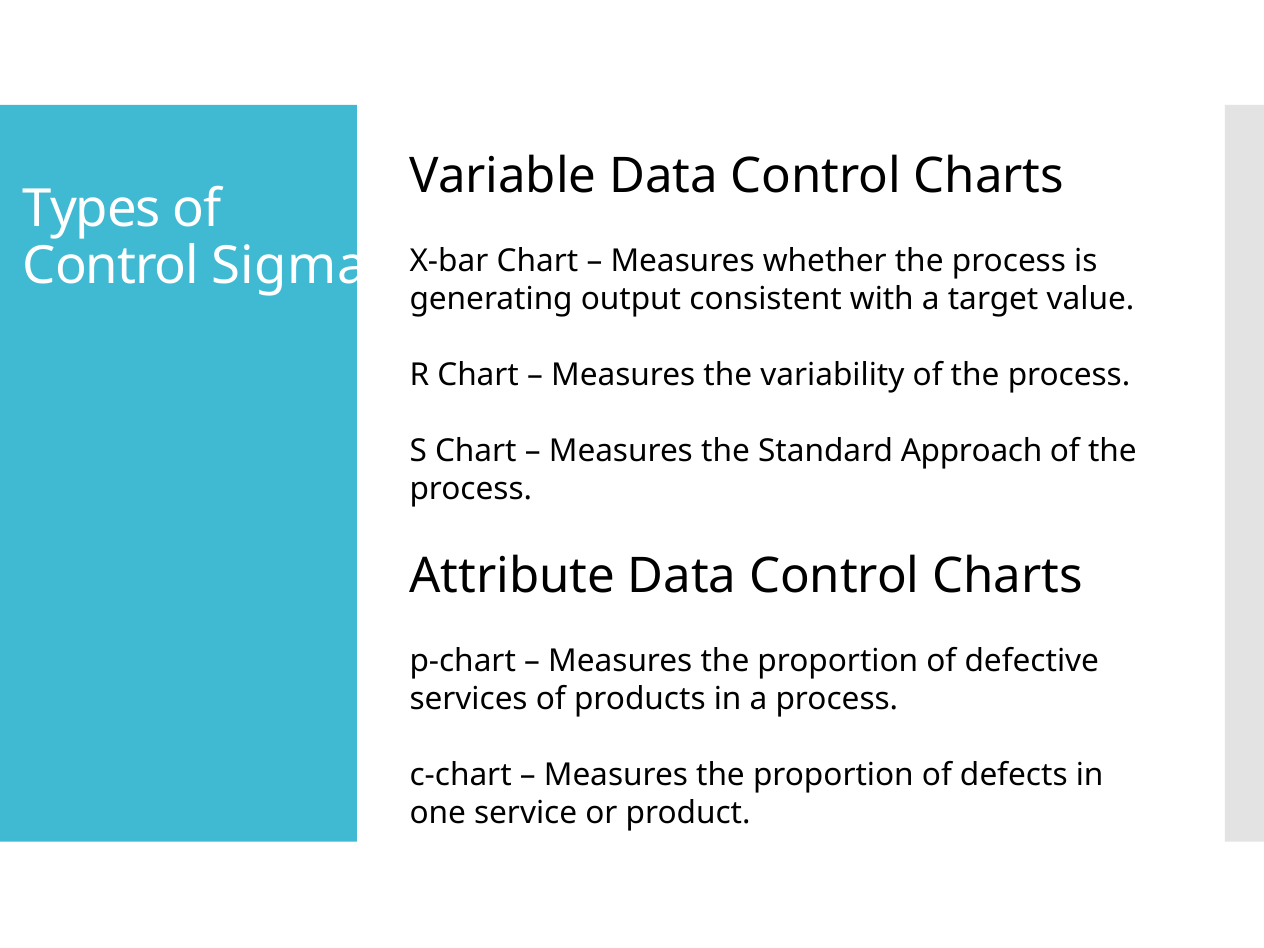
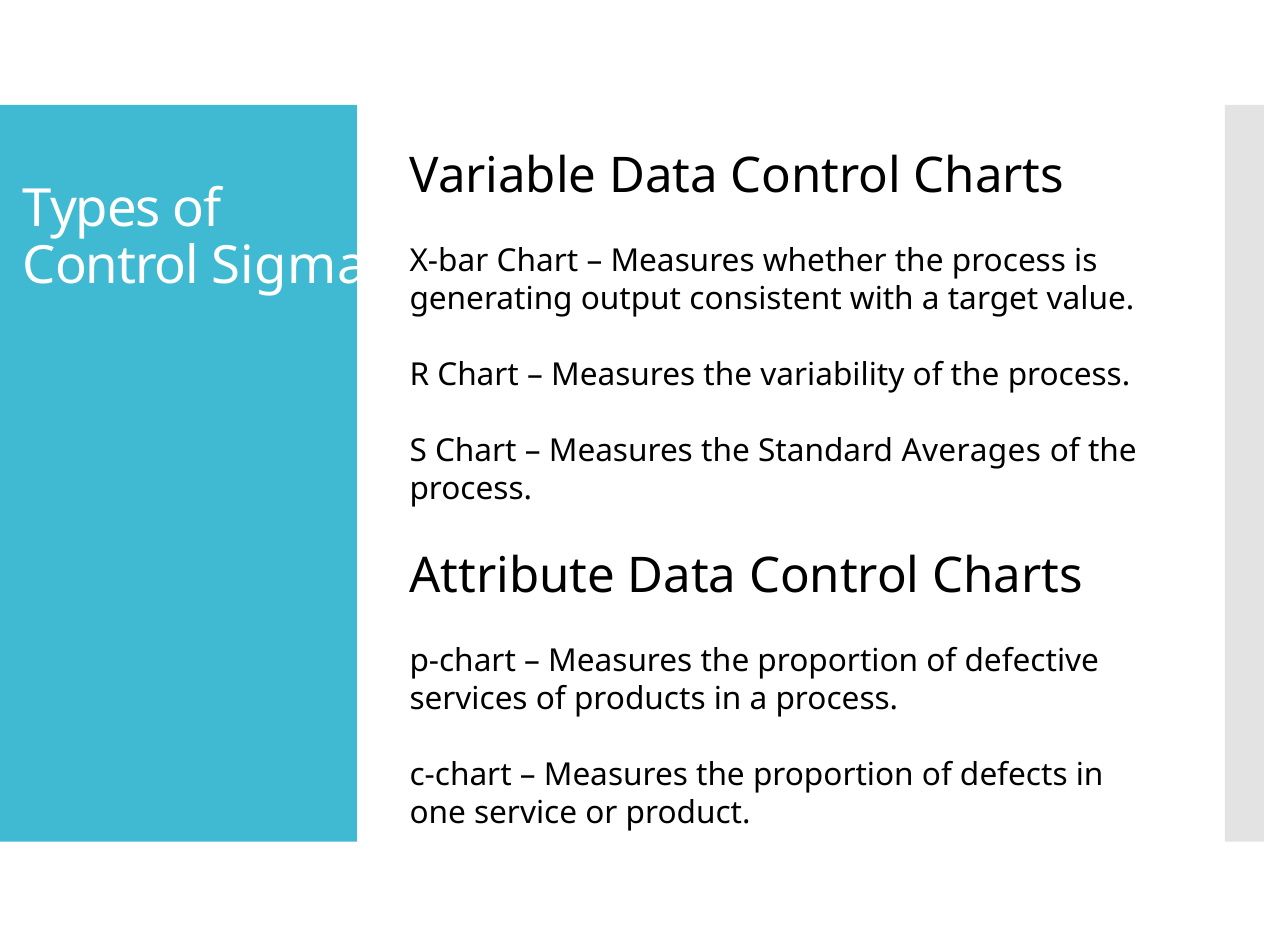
Approach: Approach -> Averages (971, 451)
